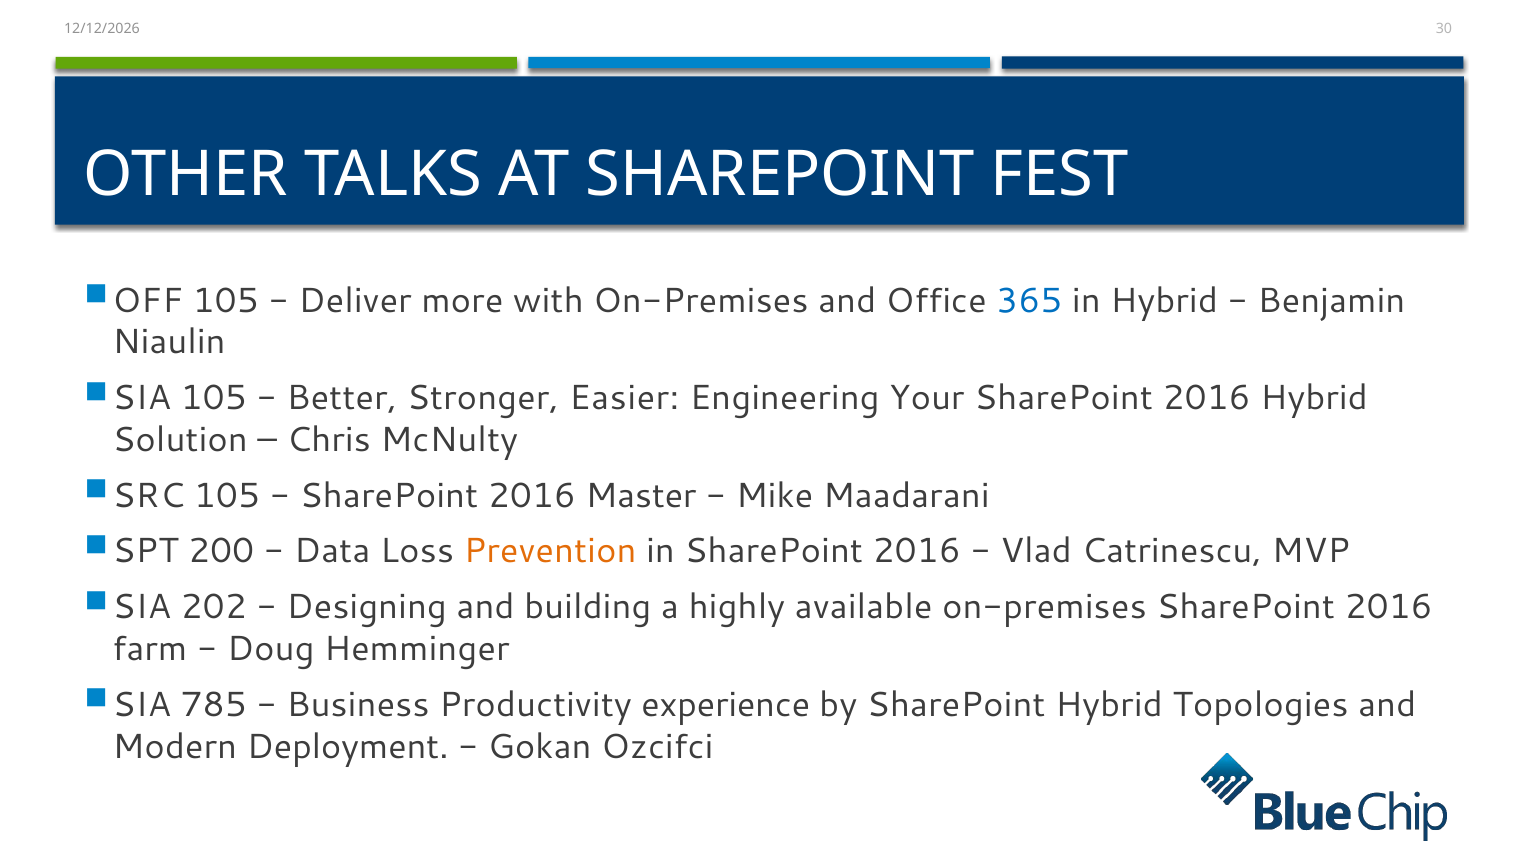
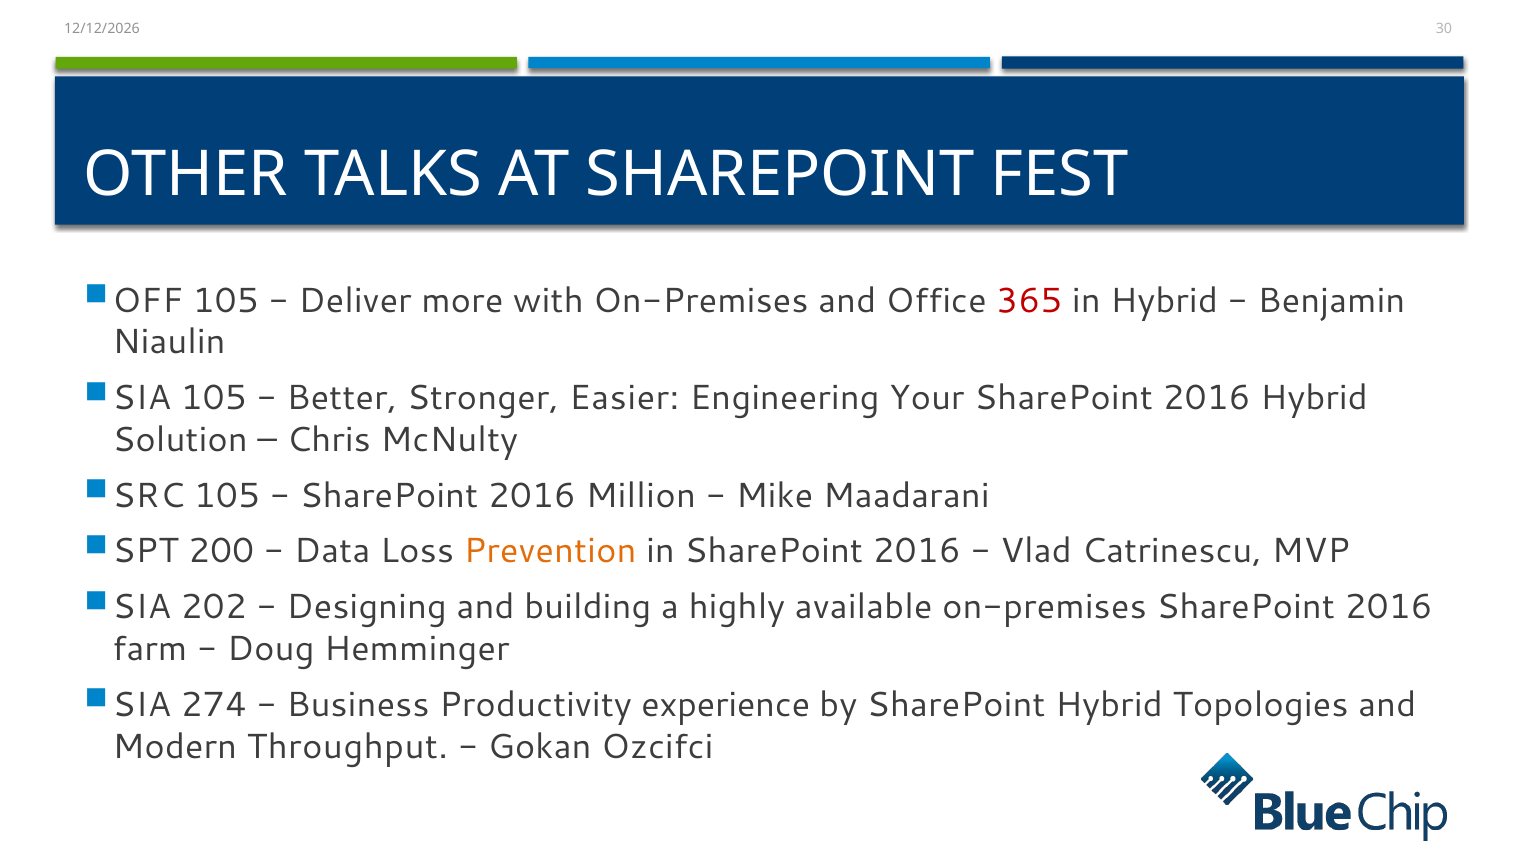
365 colour: blue -> red (1029, 301)
Master: Master -> Million (641, 496)
785: 785 -> 274 (214, 705)
Deployment: Deployment -> Throughput (347, 747)
